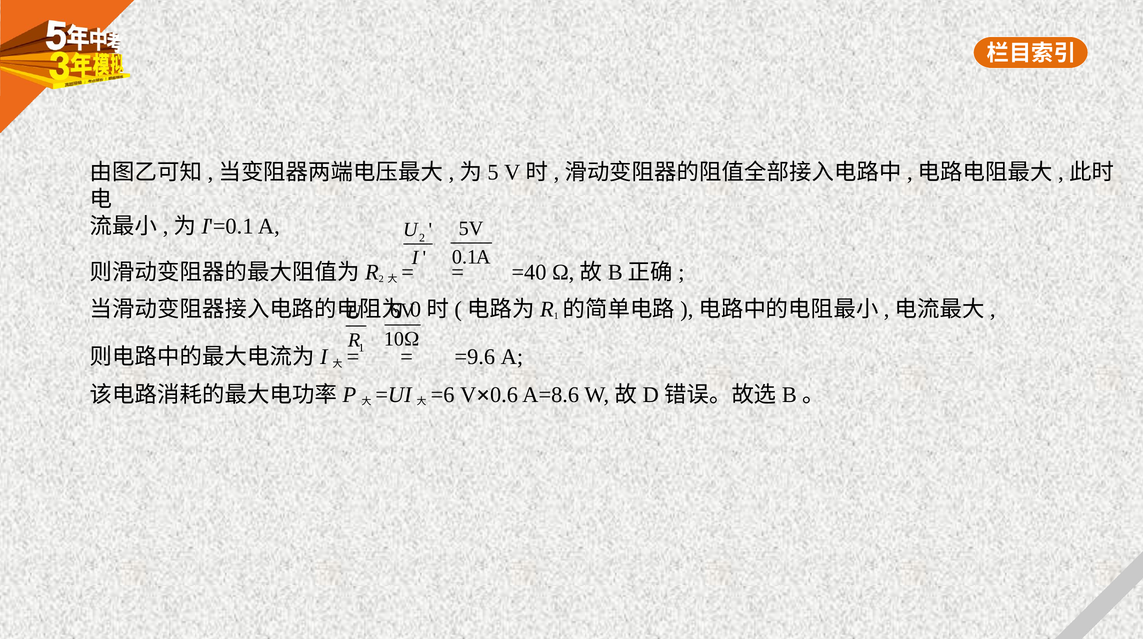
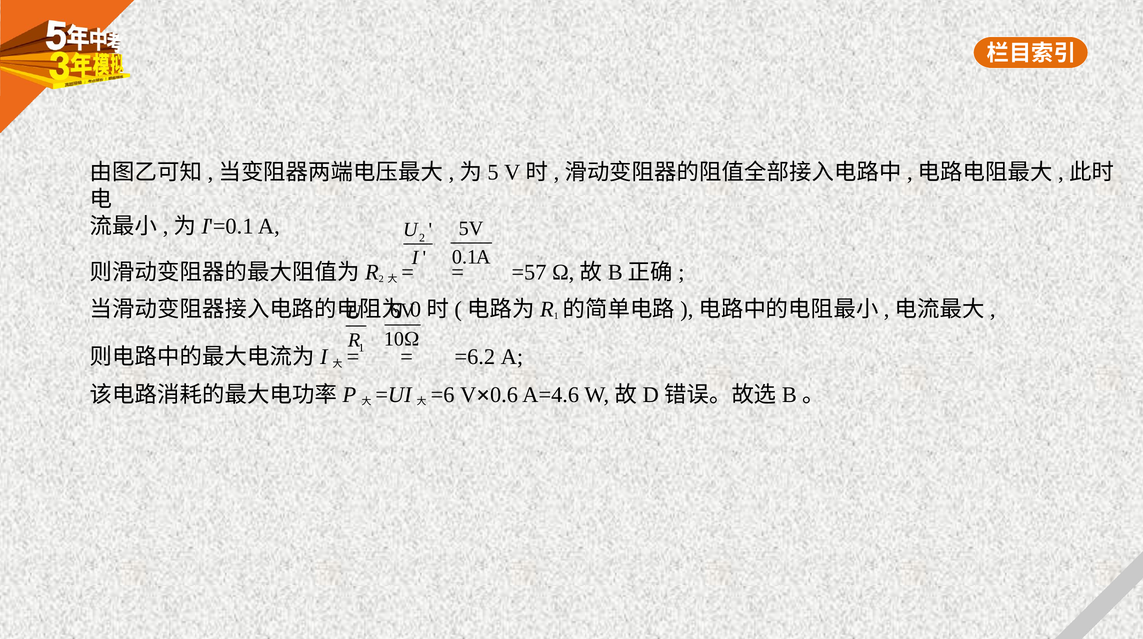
=40: =40 -> =57 (529, 272)
=9.6: =9.6 -> =6.2 (475, 357)
A=8.6: A=8.6 -> A=4.6 (551, 395)
